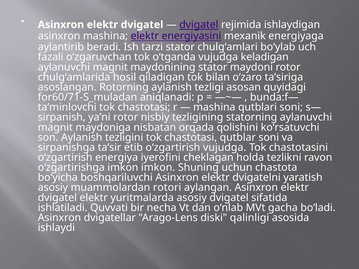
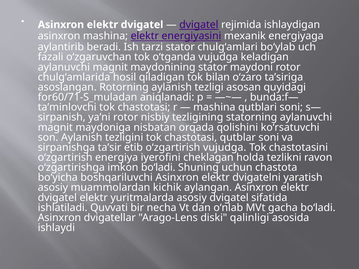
imkon imkon: imkon -> boʻladi (158, 168)
rotori: rotori -> kichik (167, 188)
